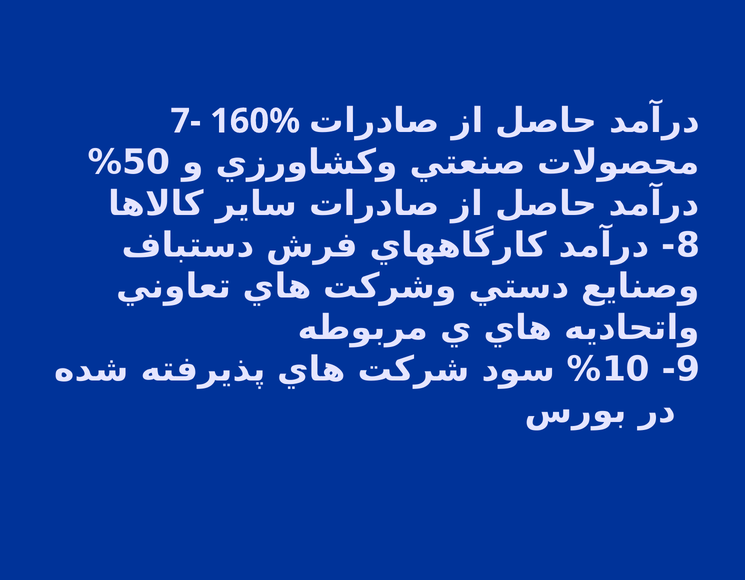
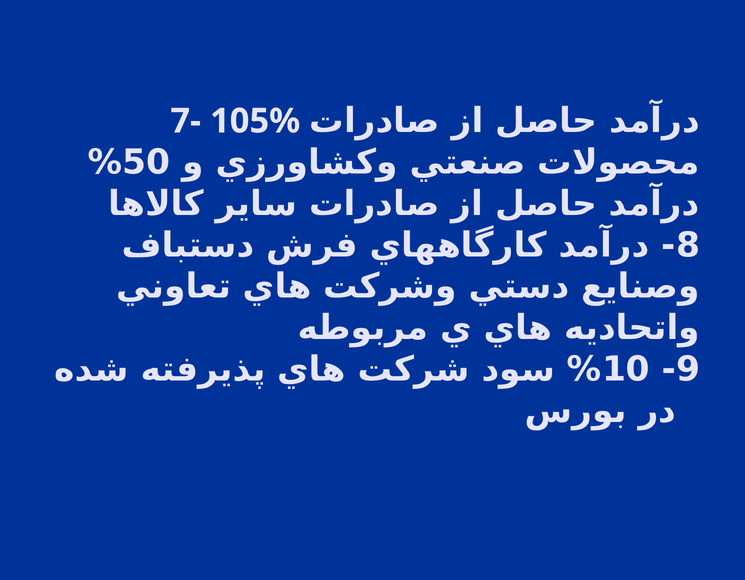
160%: 160% -> 105% (255, 121)
